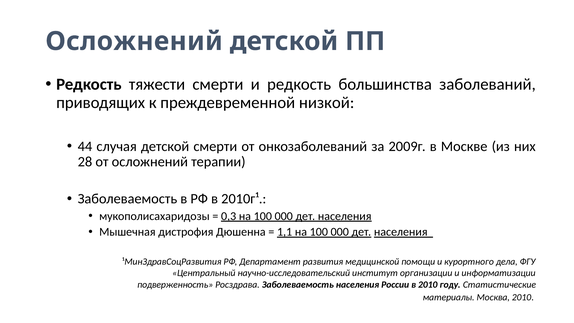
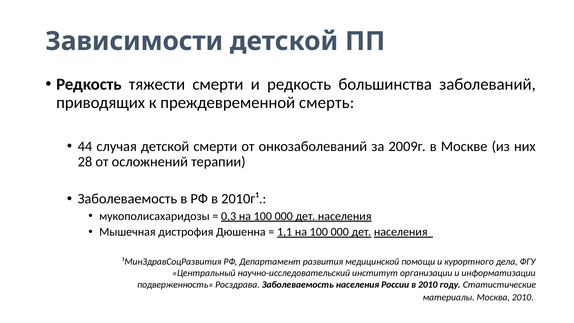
Осложнений: Осложнений -> Зависимости (134, 41)
низкой: низкой -> смерть (327, 103)
